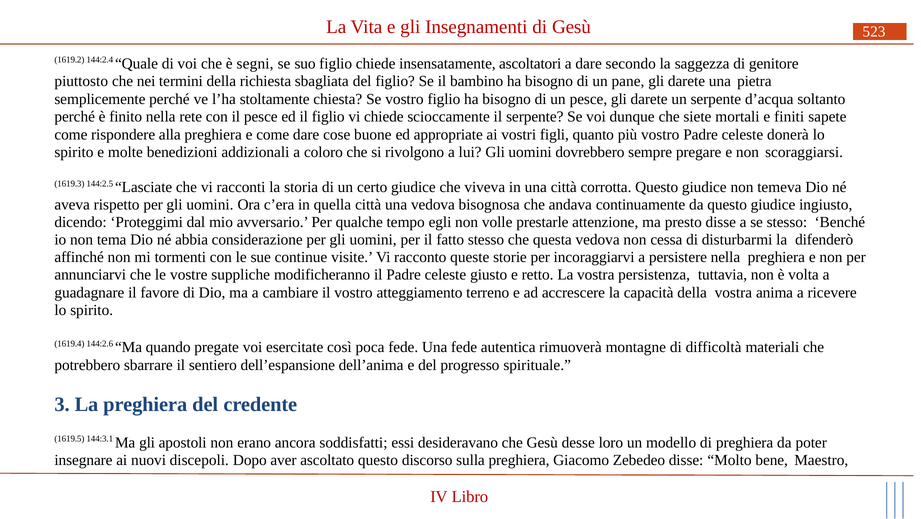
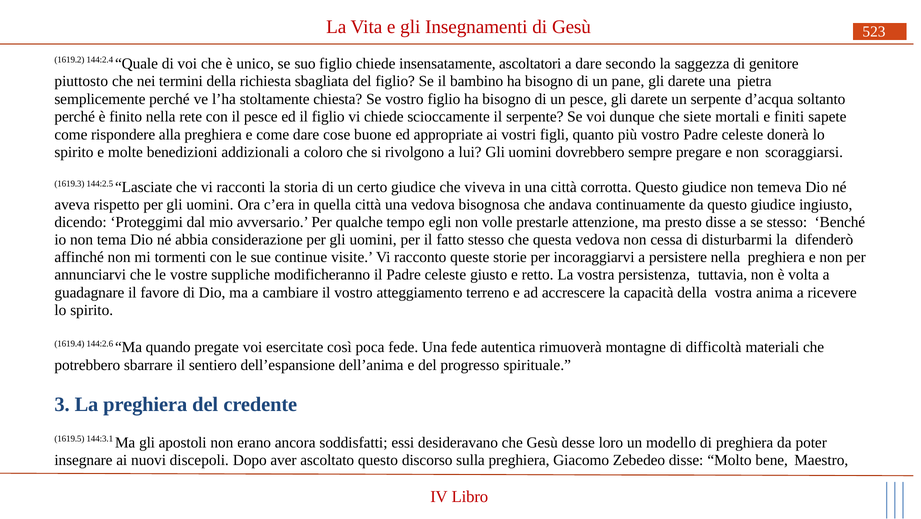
segni: segni -> unico (255, 64)
